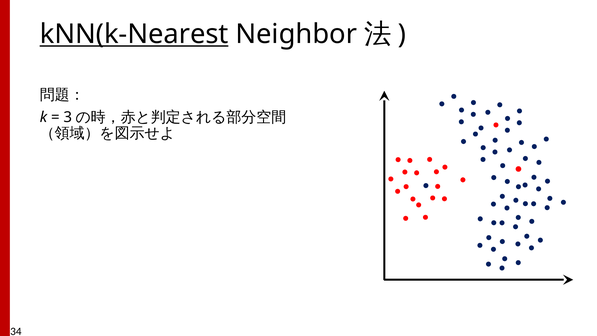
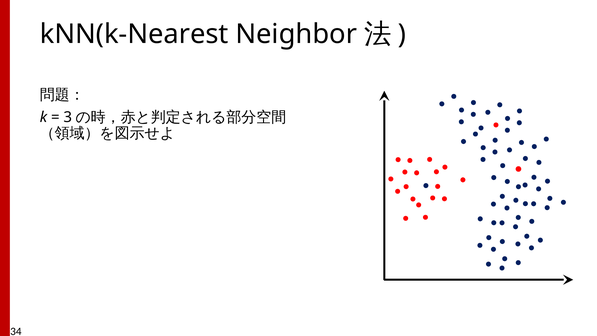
kNN(k-Nearest underline: present -> none (134, 34)
